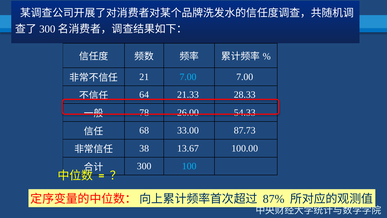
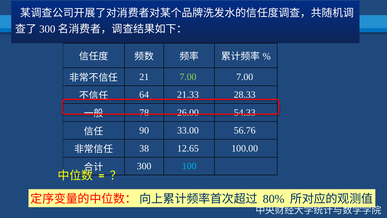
7.00 colour: light blue -> light green (188, 77)
68: 68 -> 90 (144, 130)
87.73: 87.73 -> 56.76 (245, 130)
13.67: 13.67 -> 12.65 (188, 148)
87%: 87% -> 80% (274, 199)
